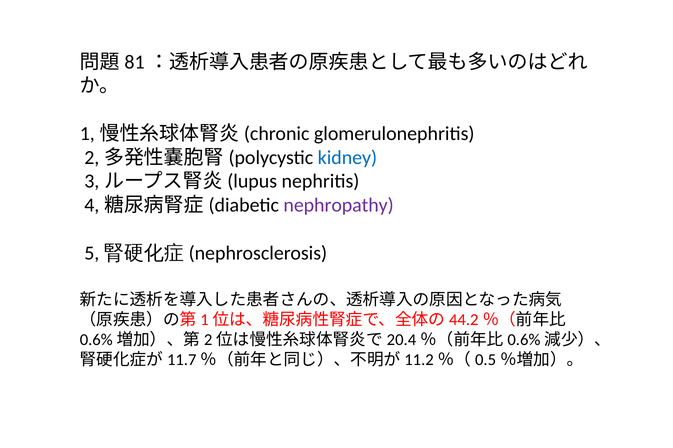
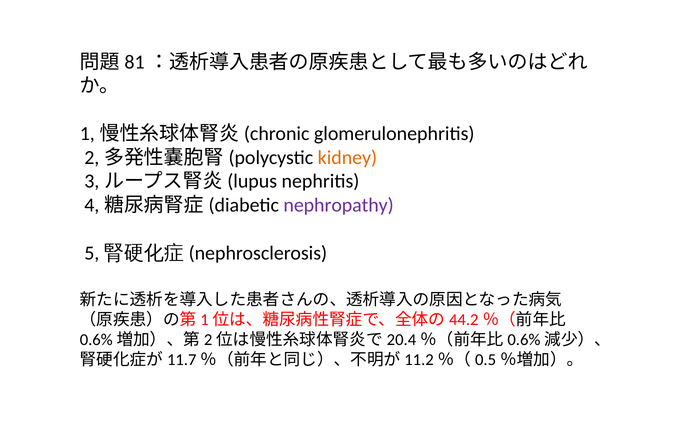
kidney colour: blue -> orange (347, 158)
